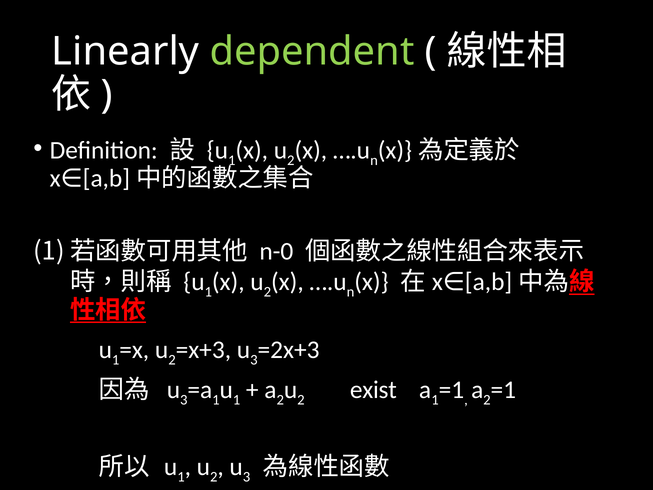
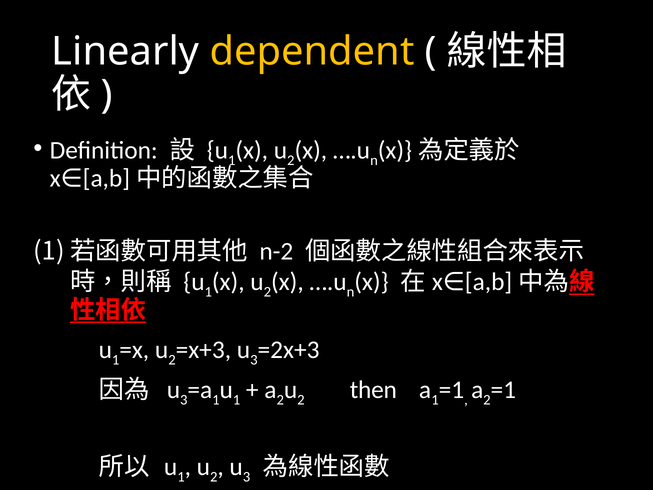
dependent colour: light green -> yellow (312, 52)
n-0: n-0 -> n-2 (276, 251)
exist: exist -> then (373, 390)
